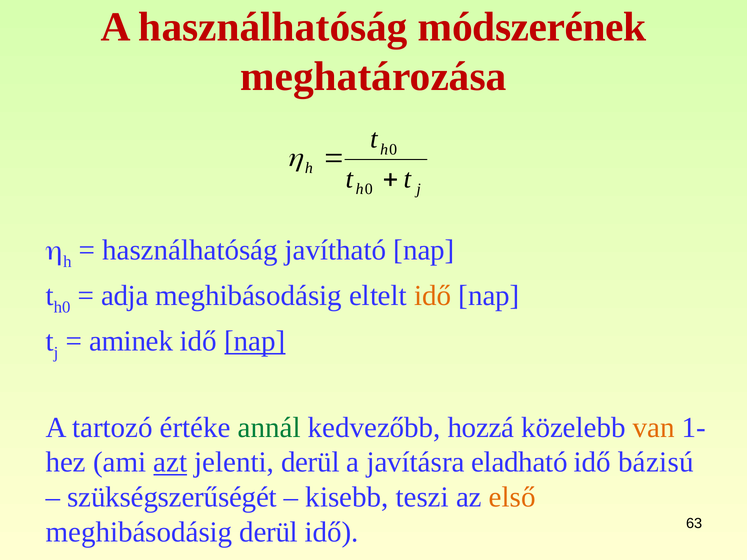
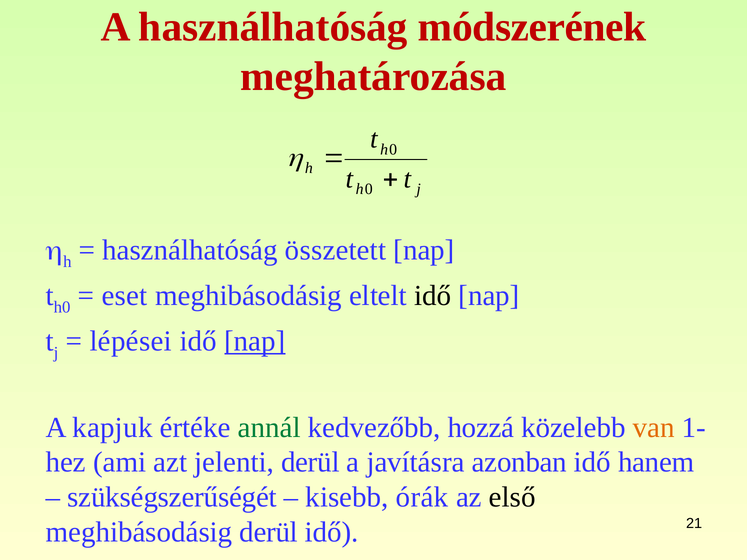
javítható: javítható -> összetett (335, 250)
adja: adja -> eset (124, 296)
idő colour: orange -> black (433, 296)
aminek: aminek -> lépései (131, 341)
tartozó: tartozó -> kapjuk (112, 428)
azt underline: present -> none (170, 462)
eladható: eladható -> azonban (519, 462)
bázisú: bázisú -> hanem (656, 462)
teszi: teszi -> órák (422, 497)
első colour: orange -> black (512, 497)
63: 63 -> 21 (694, 524)
